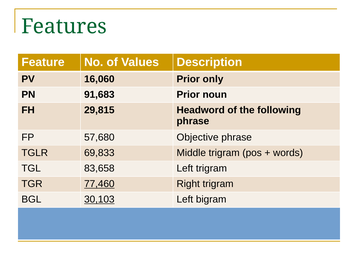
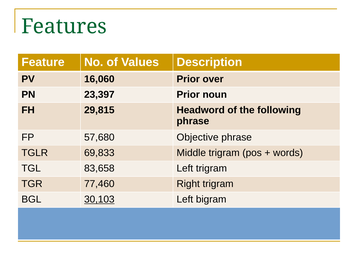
only: only -> over (213, 79)
91,683: 91,683 -> 23,397 (99, 95)
77,460 underline: present -> none (99, 184)
